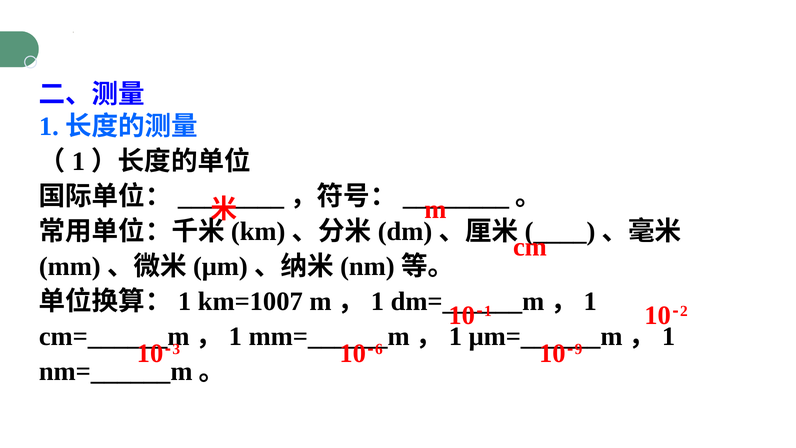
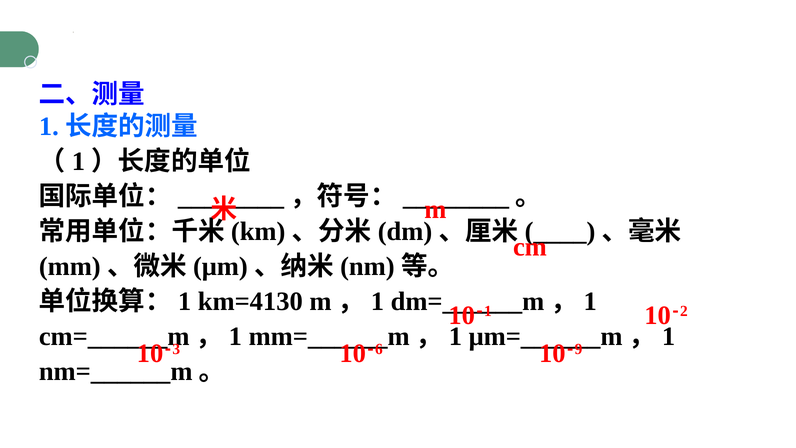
km=1007: km=1007 -> km=4130 (250, 301)
